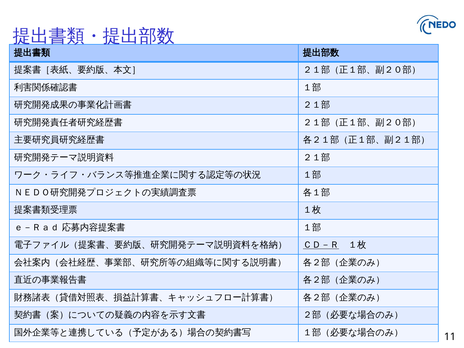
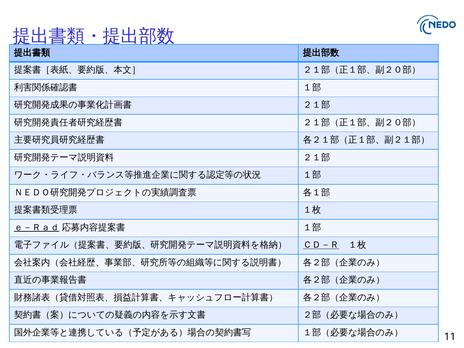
ｅ－Ｒａｄ underline: none -> present (37, 228)
